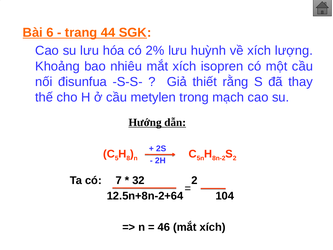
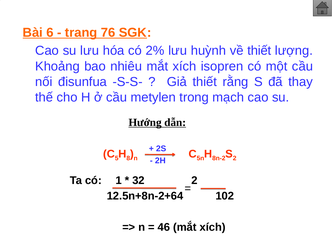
44: 44 -> 76 (108, 32)
về xích: xích -> thiết (259, 51)
7: 7 -> 1 (119, 180)
104: 104 -> 102 (225, 196)
